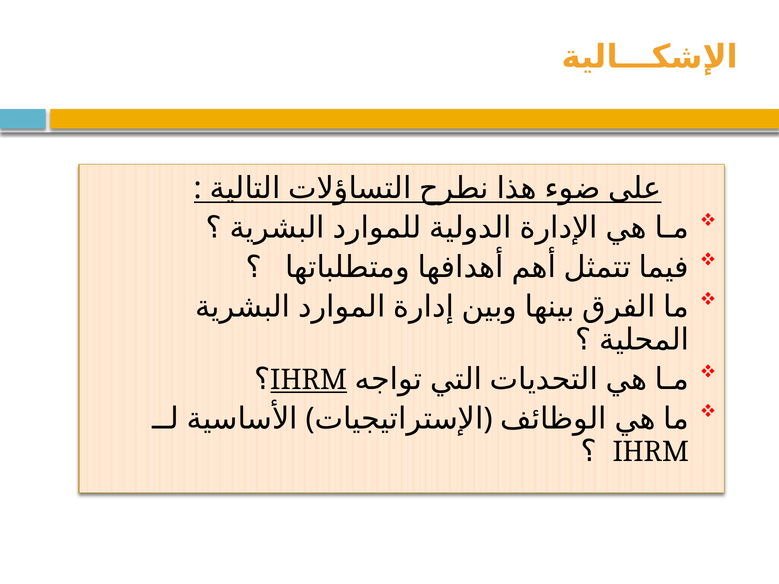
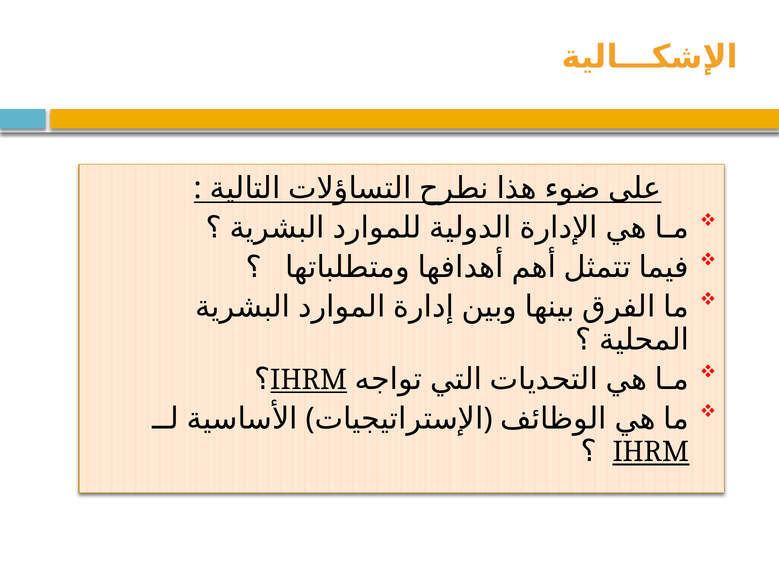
IHRM underline: none -> present (651, 452)
